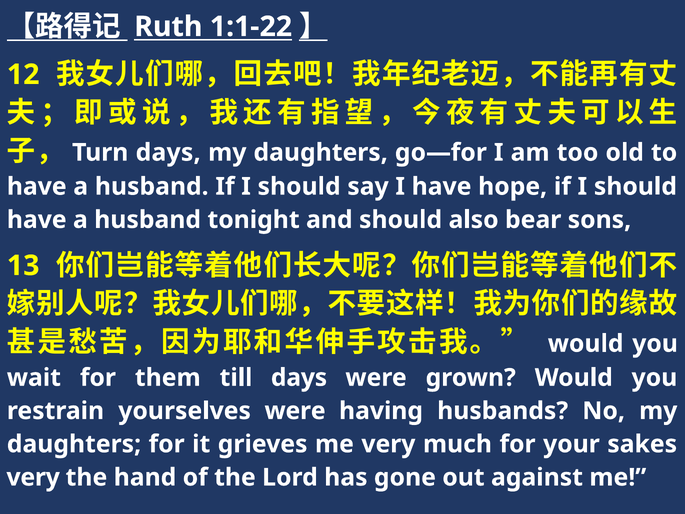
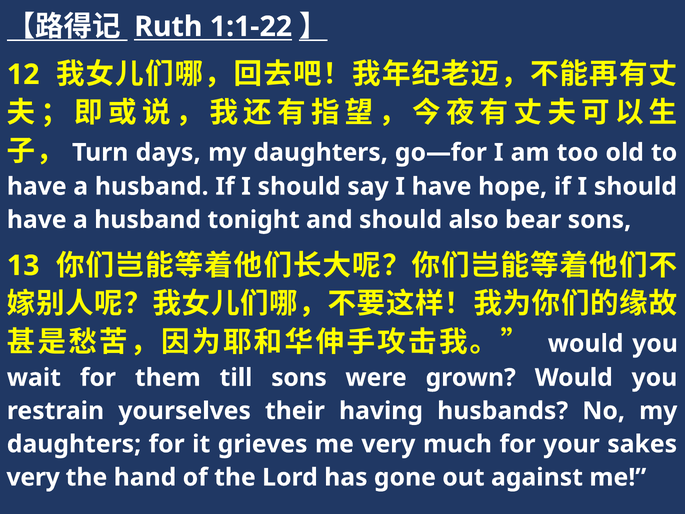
till days: days -> sons (299, 377)
yourselves were: were -> their (295, 411)
